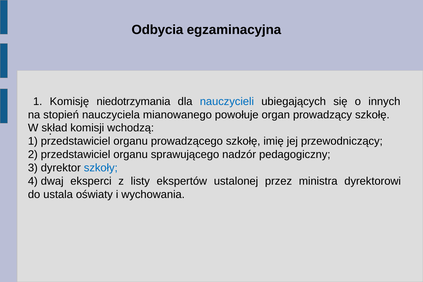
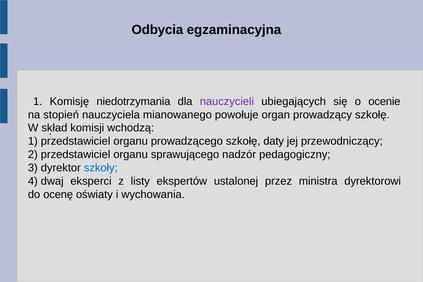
nauczycieli colour: blue -> purple (227, 101)
innych: innych -> ocenie (384, 101)
imię: imię -> daty (274, 141)
ustala: ustala -> ocenę (58, 194)
